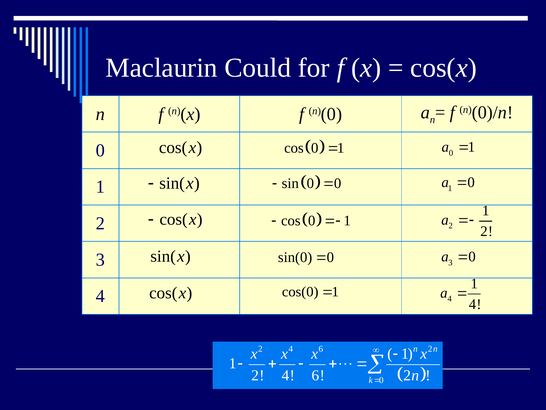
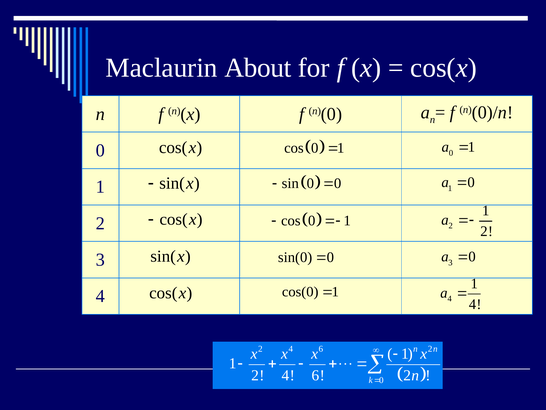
Could: Could -> About (258, 68)
